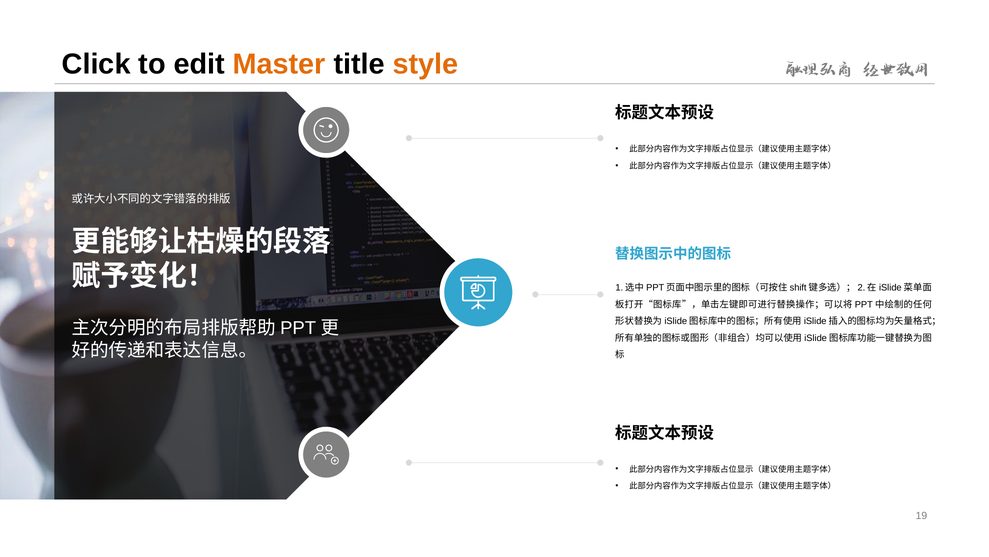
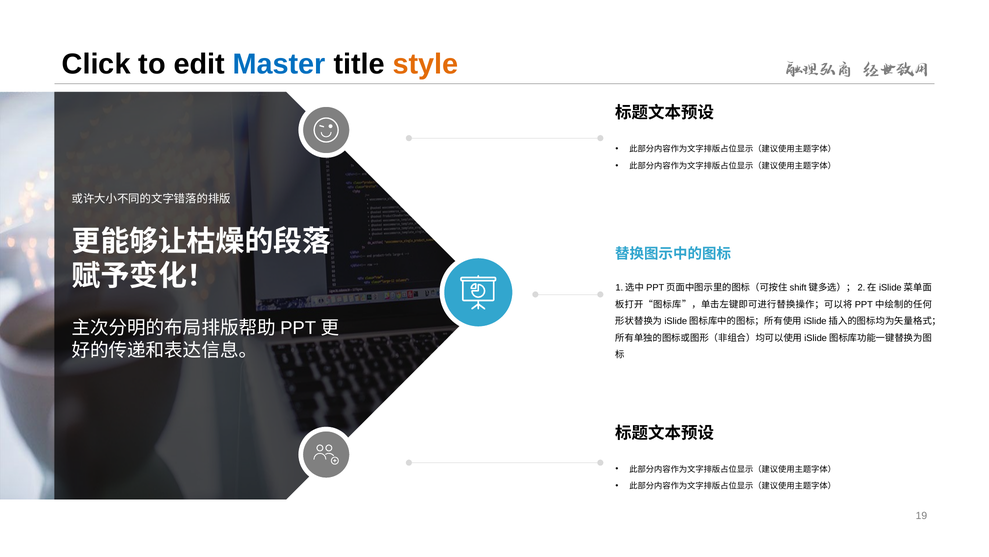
Master colour: orange -> blue (279, 64)
